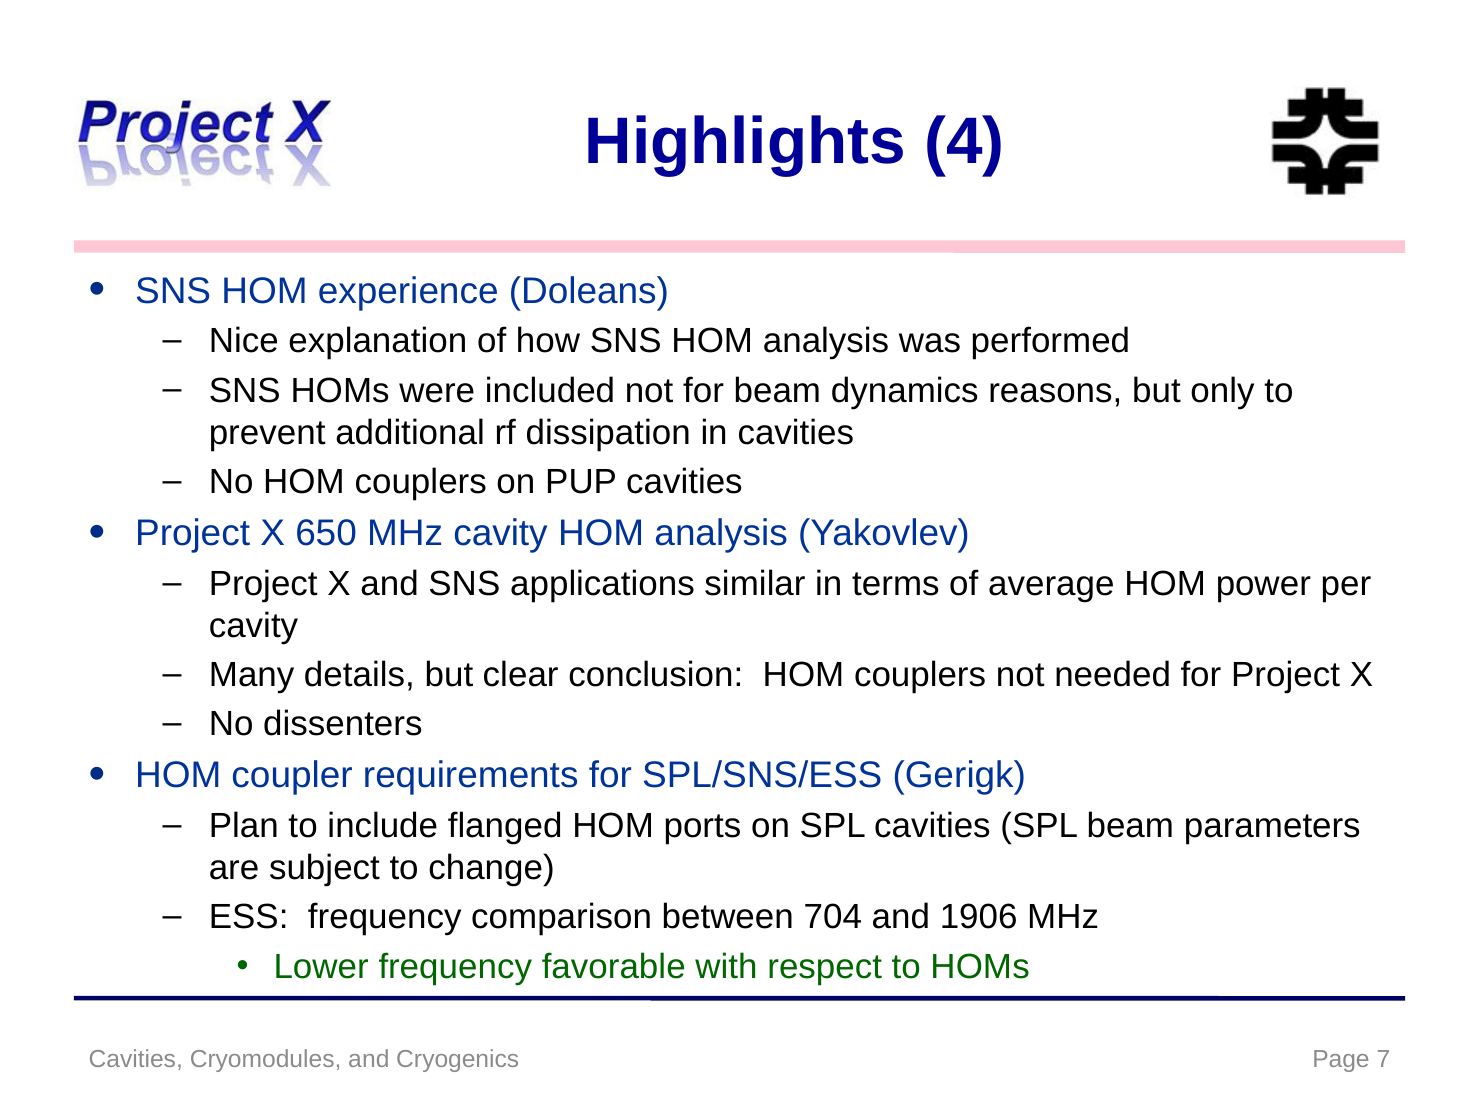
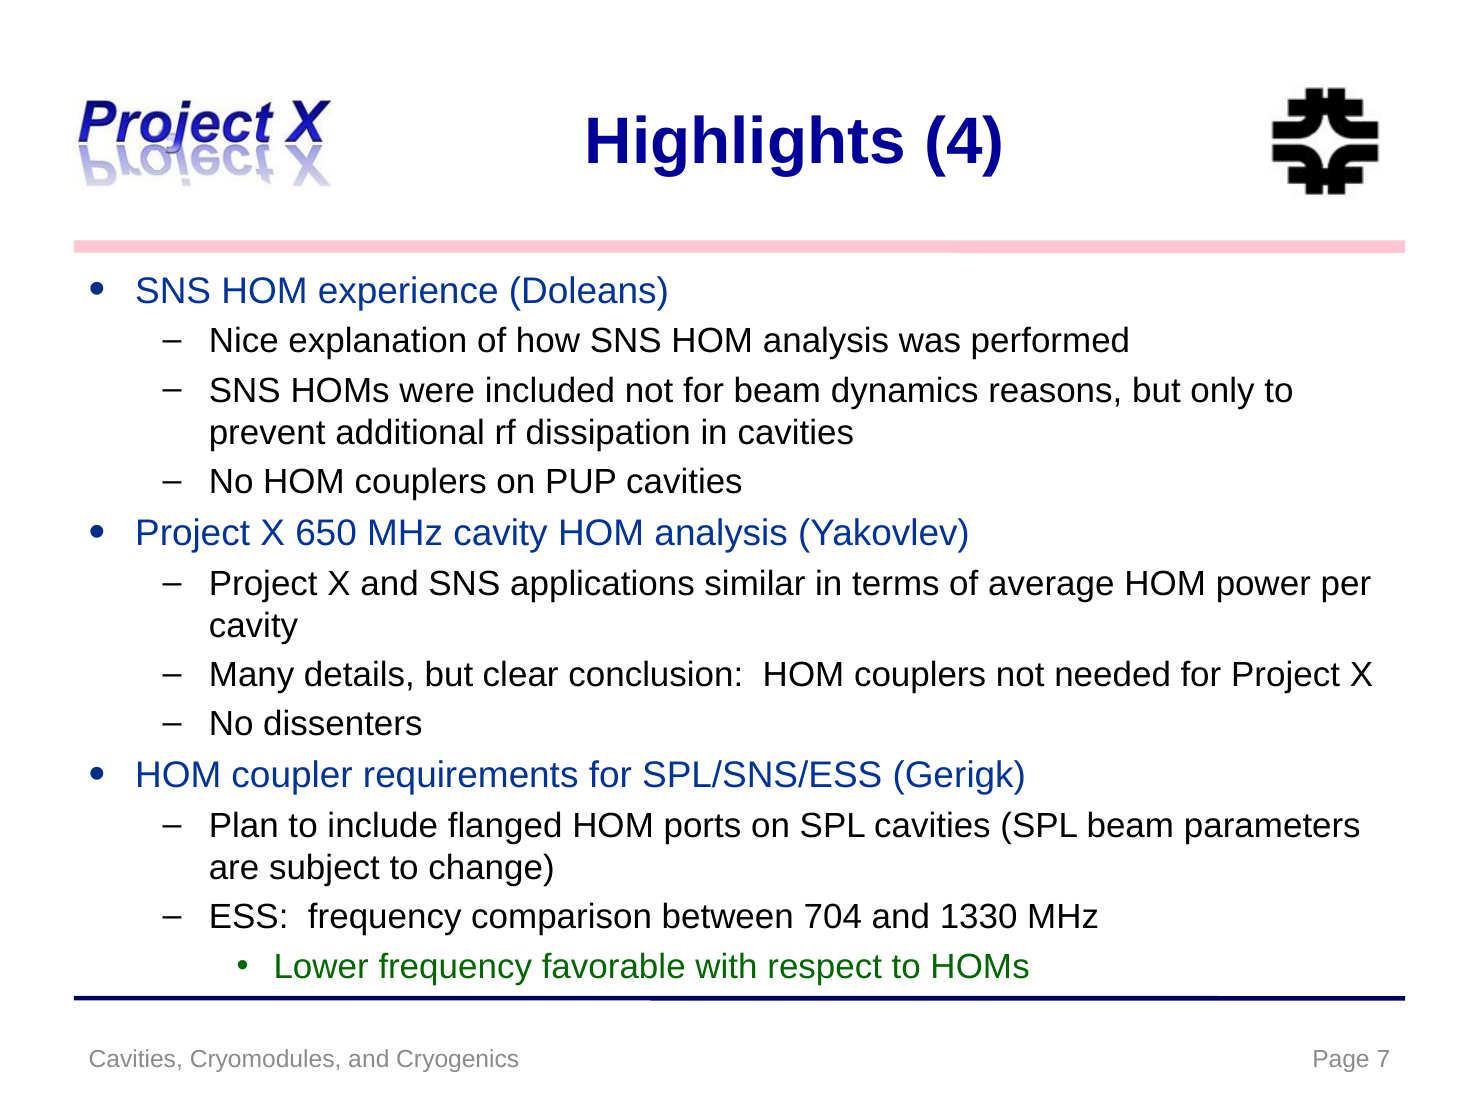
1906: 1906 -> 1330 (979, 918)
